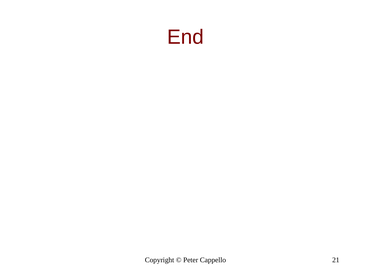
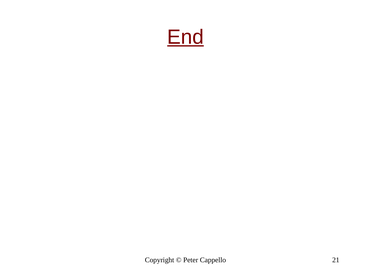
End underline: none -> present (186, 37)
